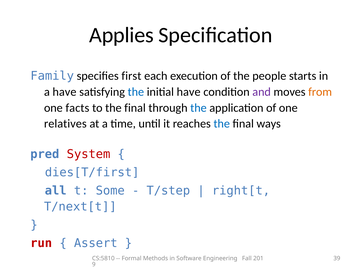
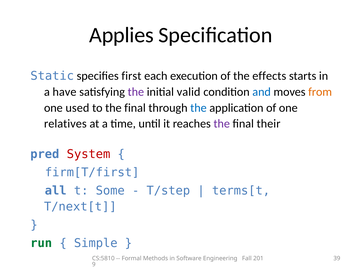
Family: Family -> Static (52, 76)
people: people -> effects (269, 76)
the colour: blue -> purple (136, 92)
initial have: have -> valid (189, 92)
and colour: purple -> blue (262, 92)
facts: facts -> used (77, 108)
the colour: blue -> purple (222, 124)
ways: ways -> their (269, 124)
dies[T/first: dies[T/first -> firm[T/first (92, 173)
right[t: right[t -> terms[t (241, 191)
run colour: red -> green (41, 244)
Assert: Assert -> Simple (96, 244)
